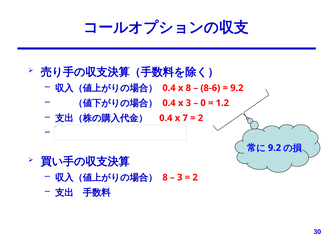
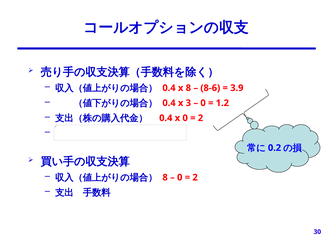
9.2: 9.2 -> 3.9 (237, 88)
x 7: 7 -> 0 (185, 118)
9.2: 9.2 -> 0.2 (275, 148)
3: 3 -> 0 (180, 177)
